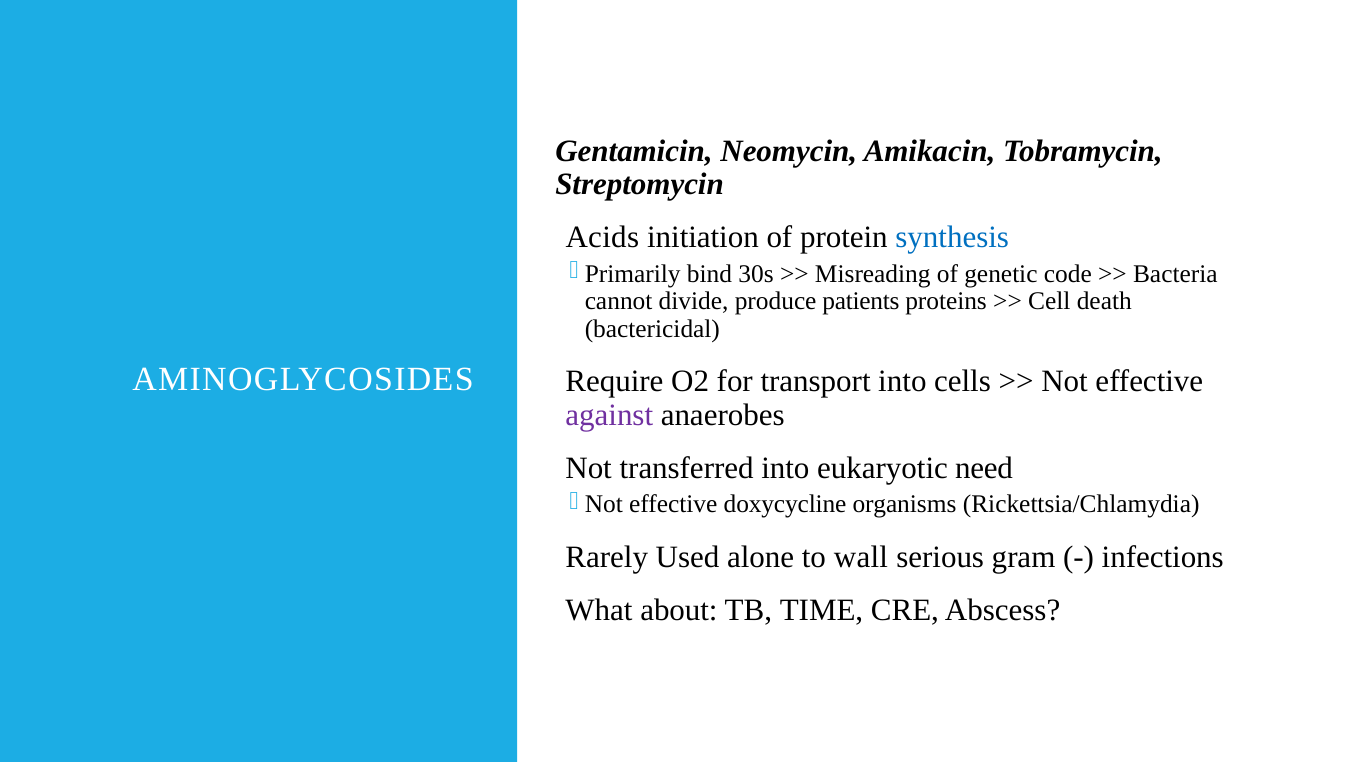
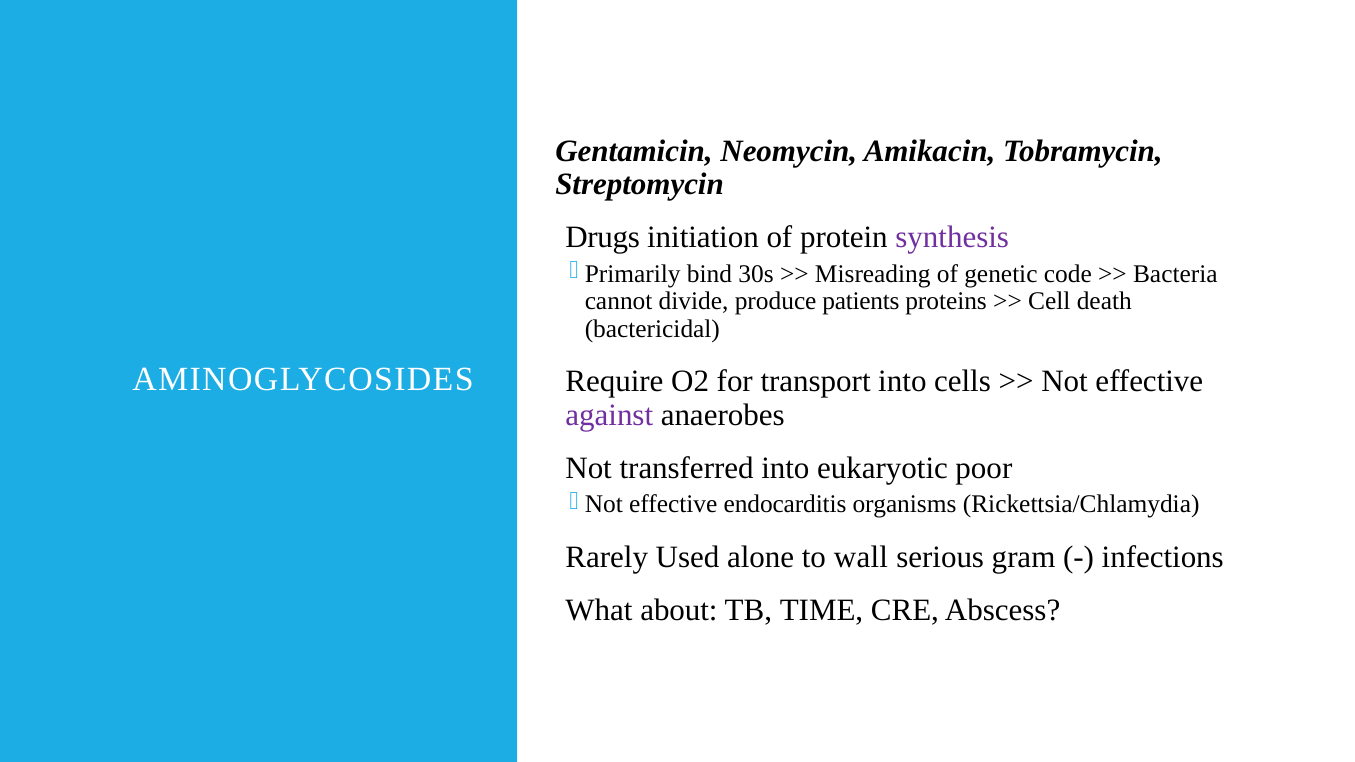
Acids: Acids -> Drugs (603, 238)
synthesis colour: blue -> purple (952, 238)
need: need -> poor (984, 468)
doxycycline: doxycycline -> endocarditis (785, 505)
